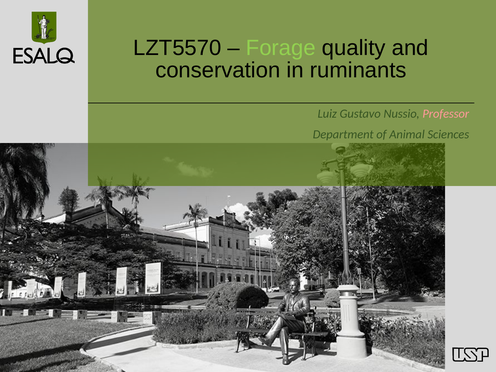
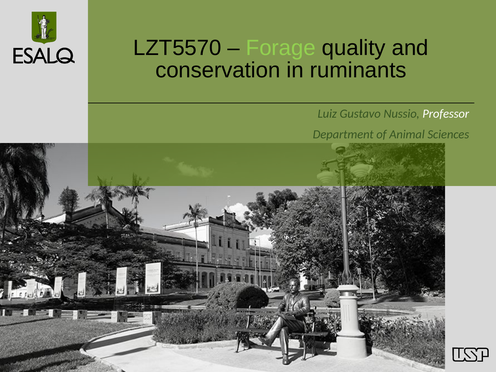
Professor colour: pink -> white (446, 114)
